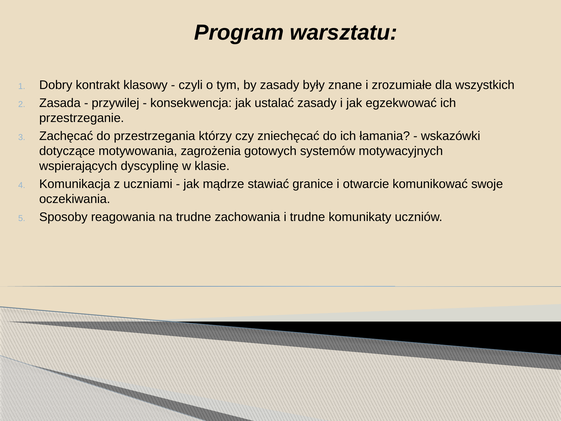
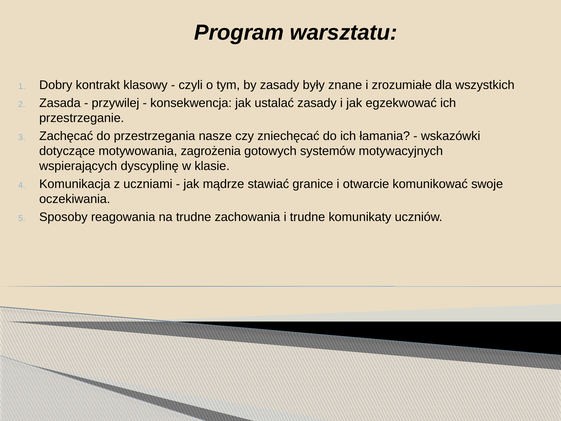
którzy: którzy -> nasze (215, 136)
